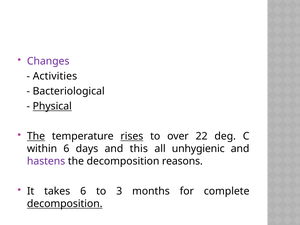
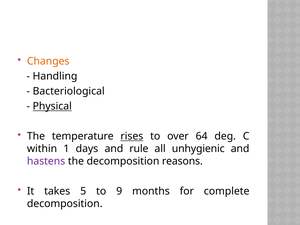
Changes colour: purple -> orange (48, 61)
Activities: Activities -> Handling (55, 76)
The underline: present -> none (36, 136)
22: 22 -> 64 (202, 136)
within 6: 6 -> 1 (66, 149)
this: this -> rule (139, 149)
takes 6: 6 -> 5 (83, 191)
3: 3 -> 9 (119, 191)
decomposition underline: present -> none (65, 204)
